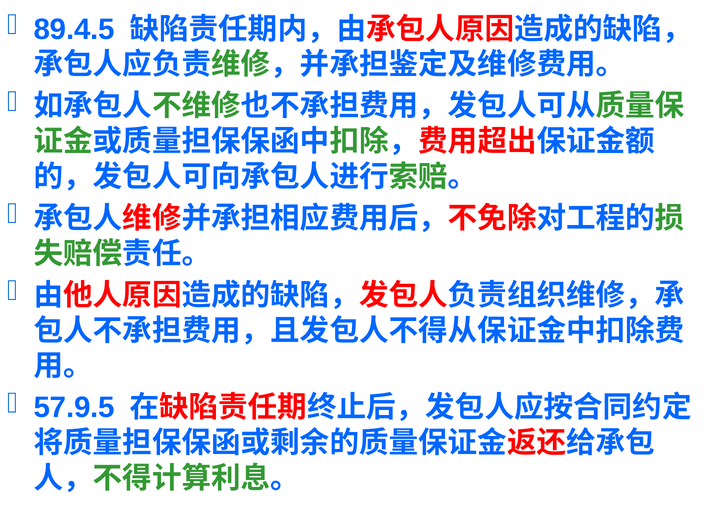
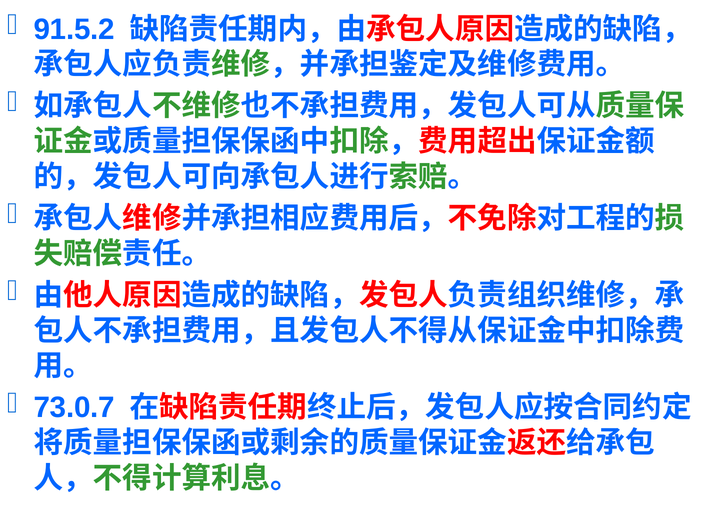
89.4.5: 89.4.5 -> 91.5.2 (74, 29)
57.9.5: 57.9.5 -> 73.0.7 (74, 408)
